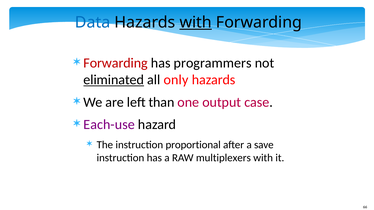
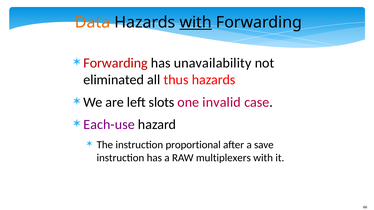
Data colour: blue -> orange (93, 22)
programmers: programmers -> unavailability (213, 63)
eliminated underline: present -> none (114, 80)
only: only -> thus (176, 80)
than: than -> slots (162, 102)
output: output -> invalid (222, 102)
